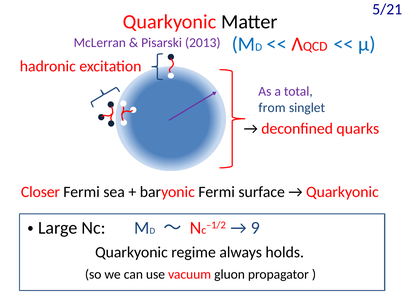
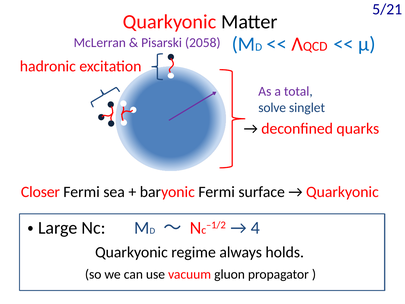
2013: 2013 -> 2058 (203, 43)
from: from -> solve (272, 107)
9: 9 -> 4 (255, 228)
